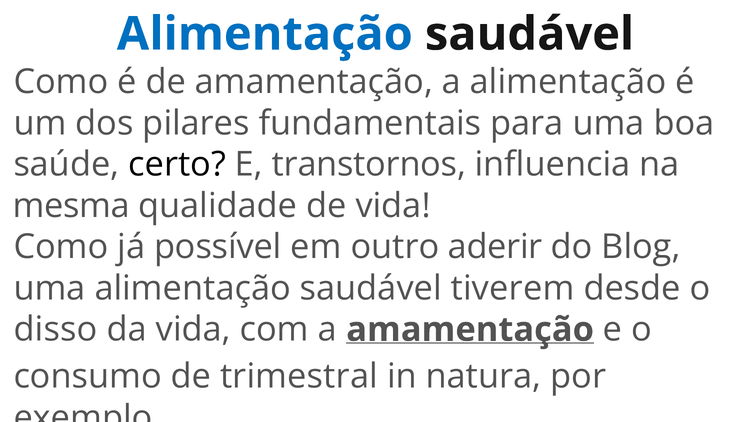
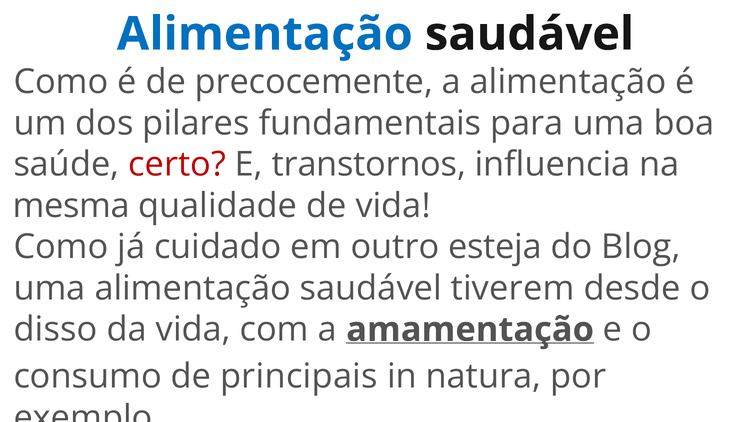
de amamentação: amamentação -> precocemente (314, 82)
certo colour: black -> red (177, 165)
possível: possível -> cuidado (218, 247)
aderir: aderir -> esteja (495, 247)
trimestral: trimestral -> principais (299, 377)
